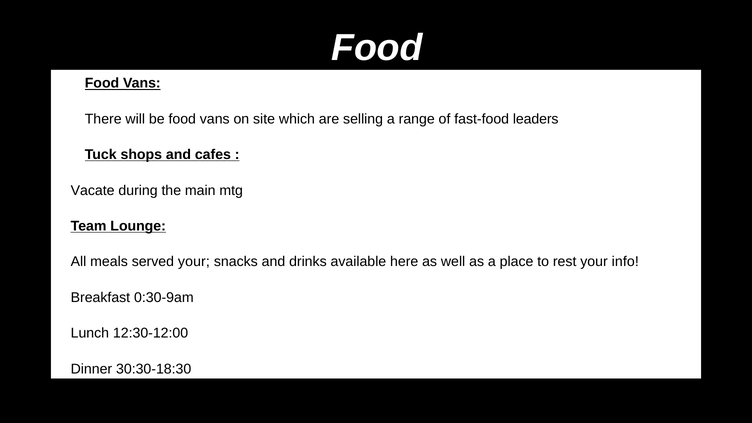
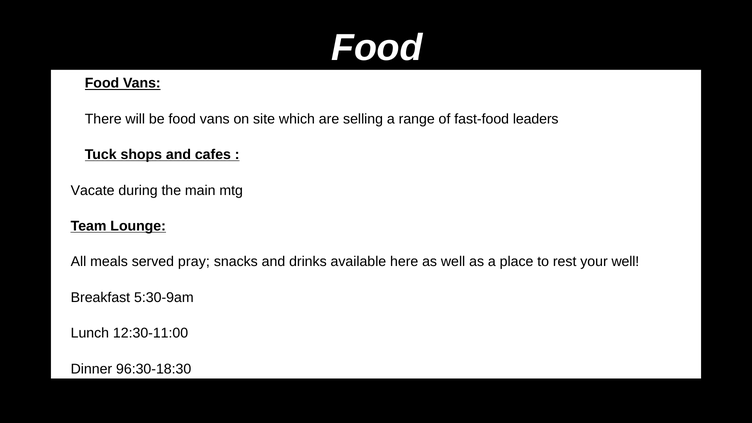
served your: your -> pray (194, 262)
your info: info -> well (625, 262)
0:30-9am: 0:30-9am -> 5:30-9am (164, 298)
12:30-12:00: 12:30-12:00 -> 12:30-11:00 (151, 333)
30:30-18:30: 30:30-18:30 -> 96:30-18:30 (154, 369)
